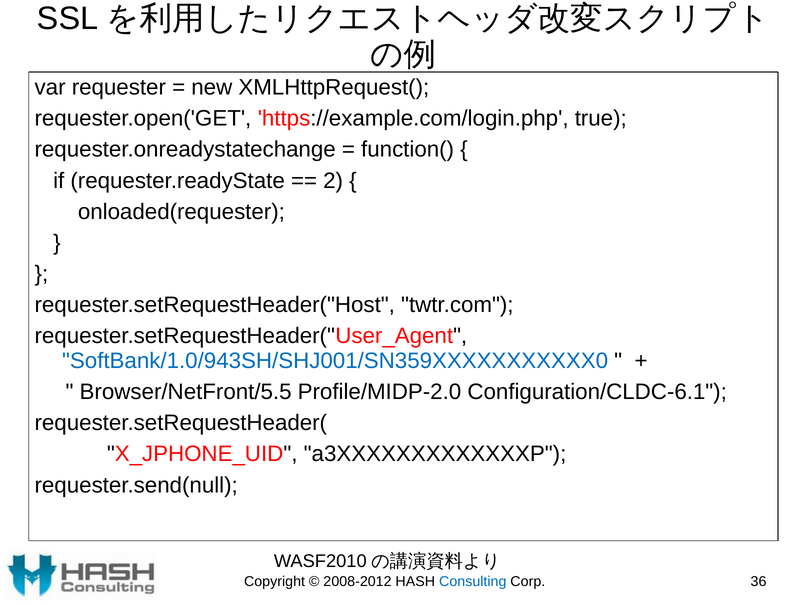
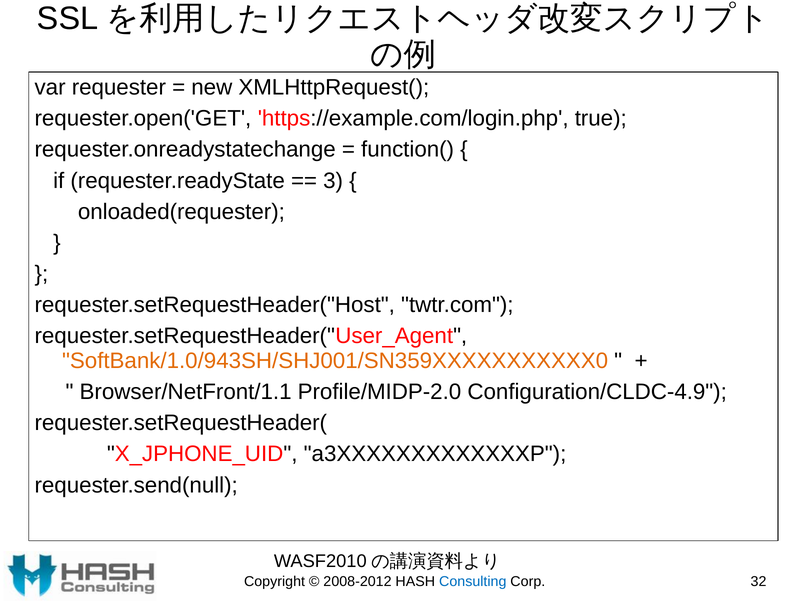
2: 2 -> 3 (333, 181)
SoftBank/1.0/943SH/SHJ001/SN359XXXXXXXXXXX0 colour: blue -> orange (335, 361)
Browser/NetFront/5.5: Browser/NetFront/5.5 -> Browser/NetFront/1.1 (186, 392)
Configuration/CLDC-6.1: Configuration/CLDC-6.1 -> Configuration/CLDC-4.9 (597, 392)
36: 36 -> 32 (759, 582)
